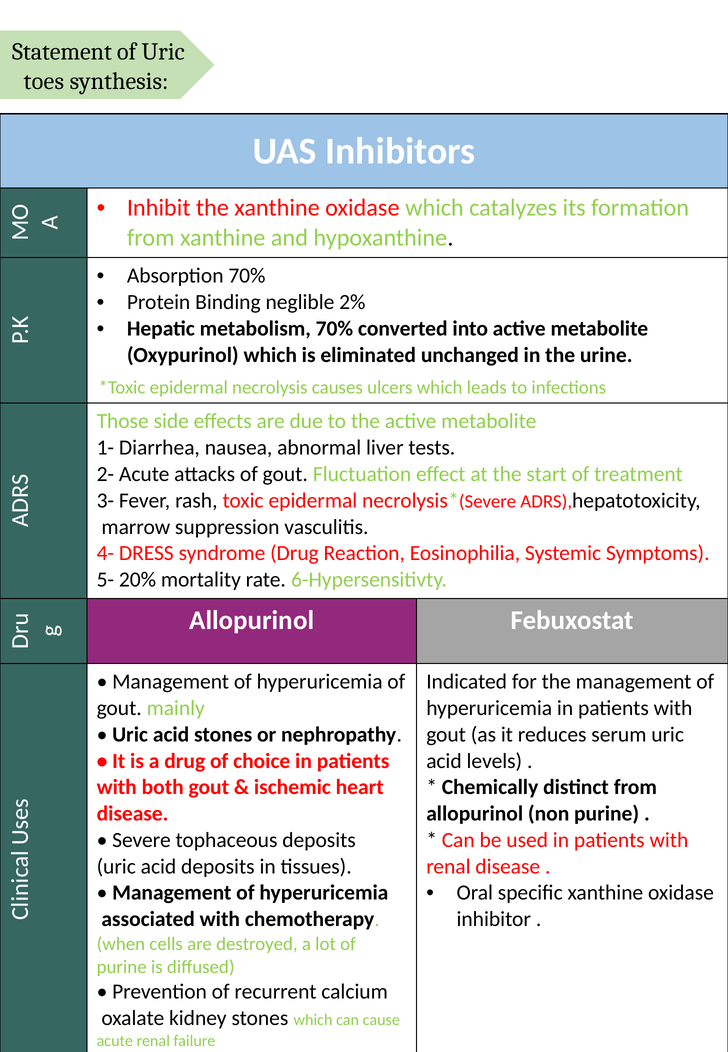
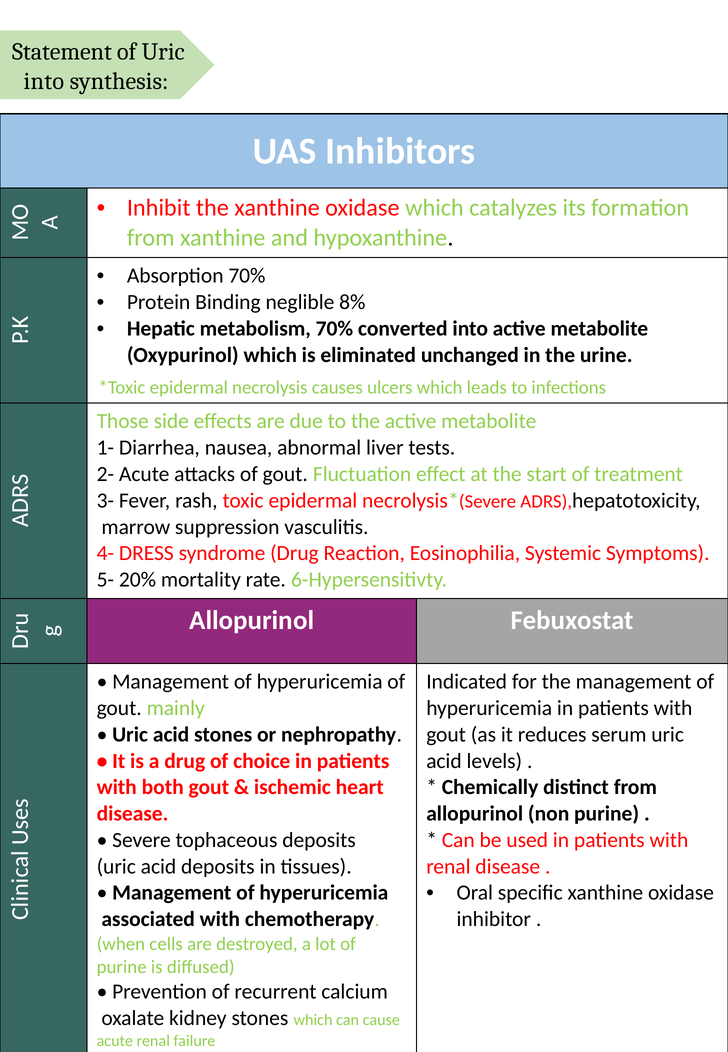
toes: toes -> into (44, 81)
2%: 2% -> 8% (352, 302)
